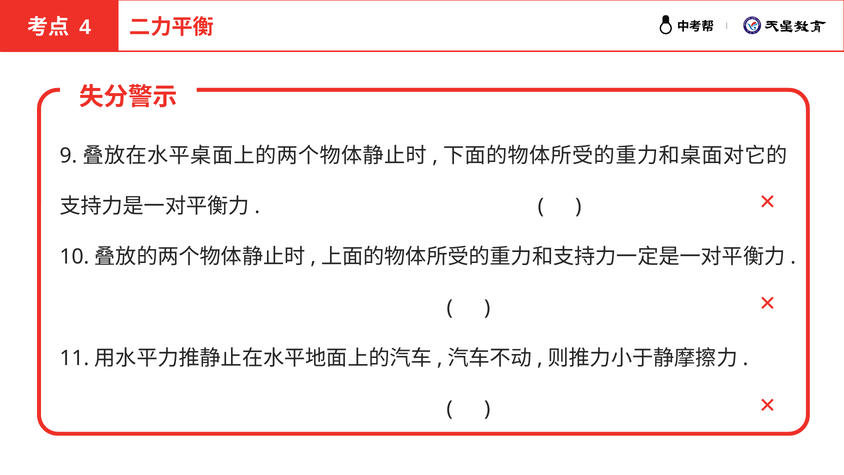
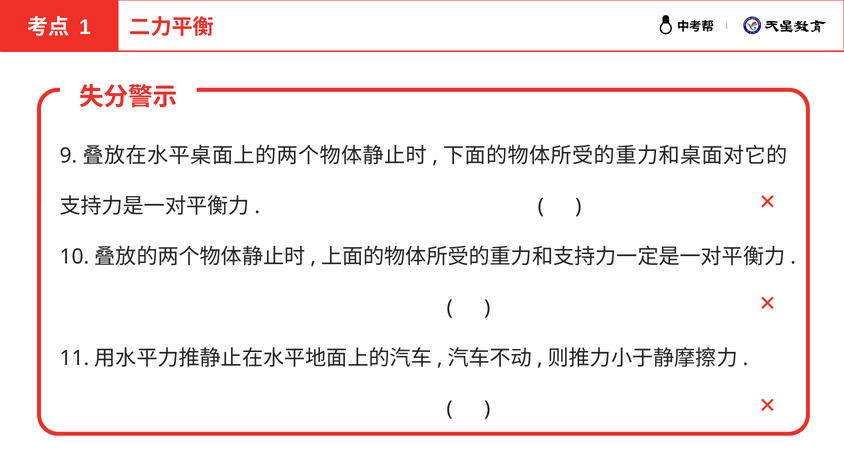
4: 4 -> 1 (85, 27)
